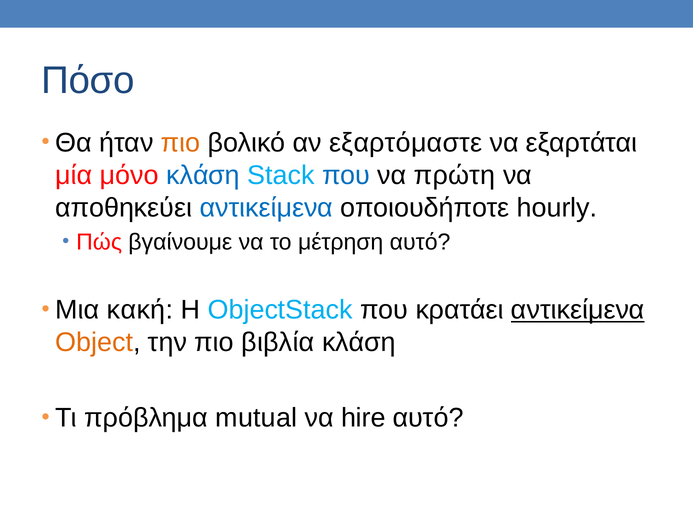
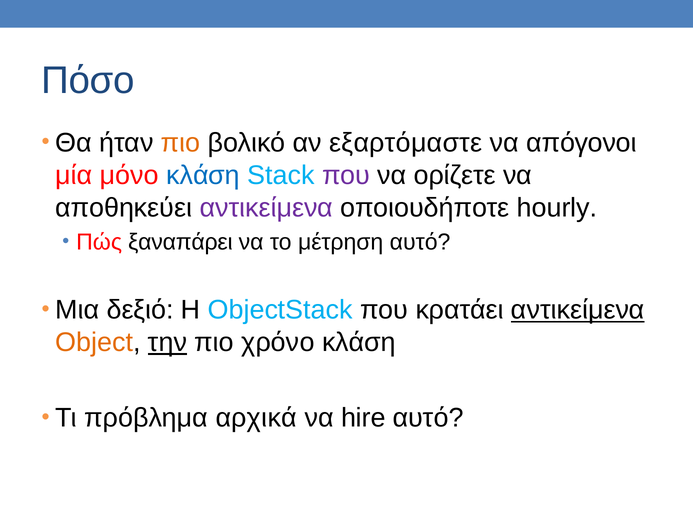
εξαρτάται: εξαρτάται -> απόγονοι (582, 143)
που colour: blue -> purple (346, 175)
πρώτη: πρώτη -> ορίζετε (455, 175)
αντικείμενα colour: blue -> purple (266, 208)
βγαίνουμε: βγαίνουμε -> ξαναπάρει (180, 242)
κακή: κακή -> δεξιό (140, 310)
την underline: none -> present (167, 342)
βιβλία: βιβλία -> χρόνο (278, 342)
mutual: mutual -> αρχικά (256, 418)
